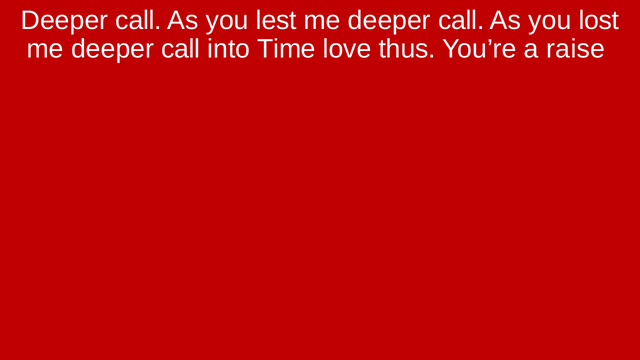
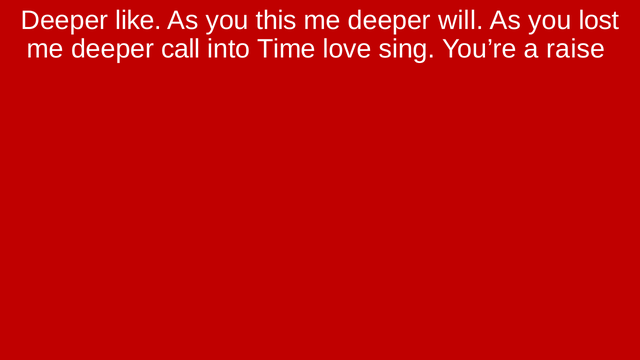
call: call -> like (139, 20)
lest: lest -> this (276, 20)
call: call -> will (461, 20)
thus: thus -> sing (407, 49)
